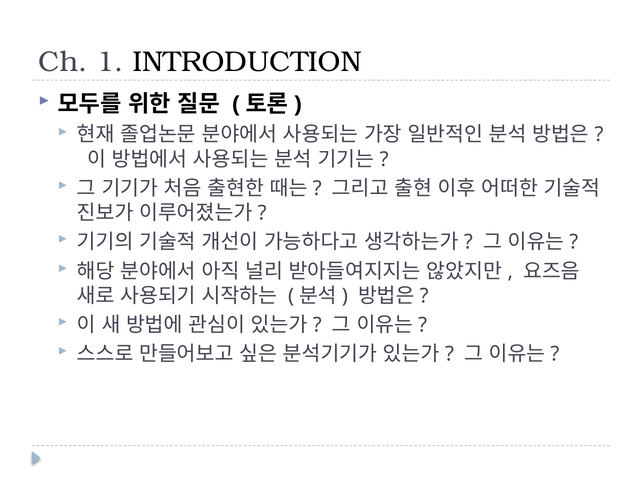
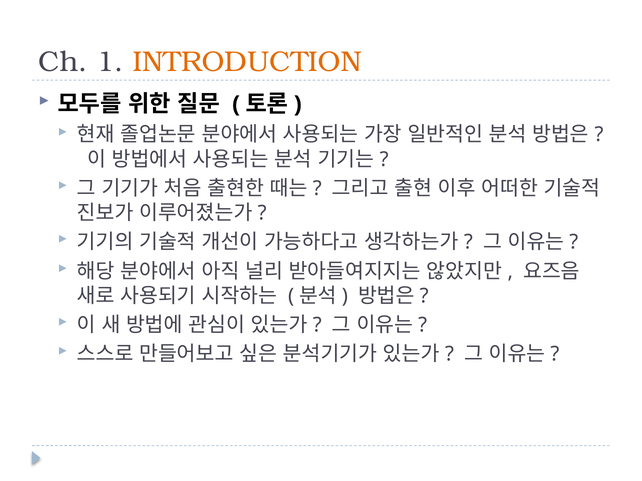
INTRODUCTION colour: black -> orange (247, 62)
